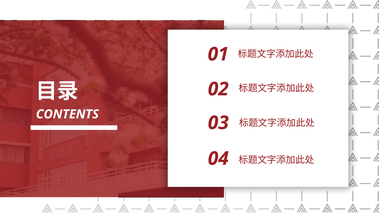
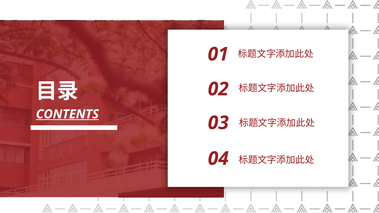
CONTENTS underline: none -> present (67, 114)
